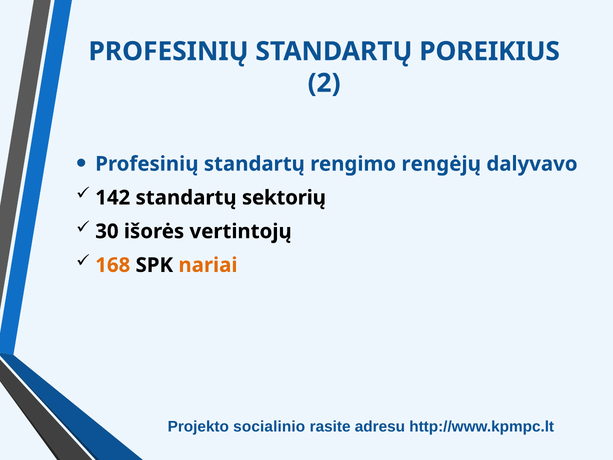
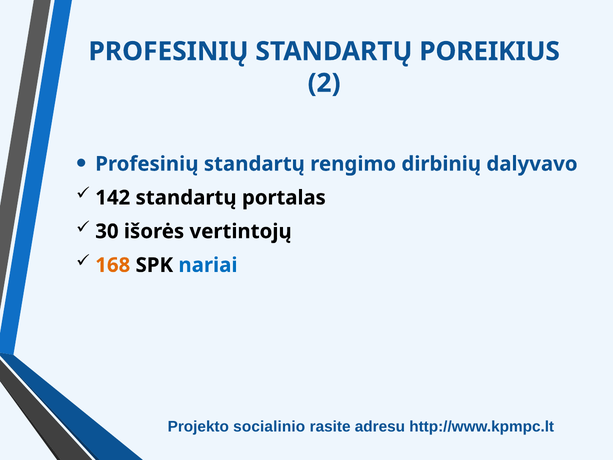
rengėjų: rengėjų -> dirbinių (441, 164)
sektorių: sektorių -> portalas (284, 198)
nariai colour: orange -> blue (208, 265)
